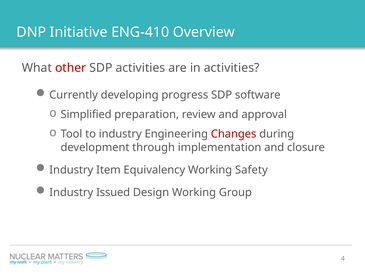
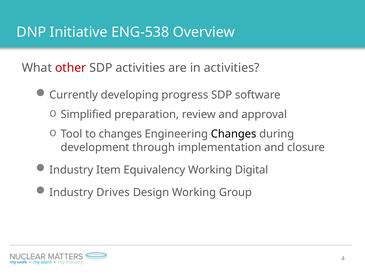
ENG-410: ENG-410 -> ENG-538 (140, 32)
to industry: industry -> changes (120, 134)
Changes colour: red -> black (234, 134)
Safety: Safety -> Digital (252, 170)
Issued: Issued -> Drives (113, 192)
